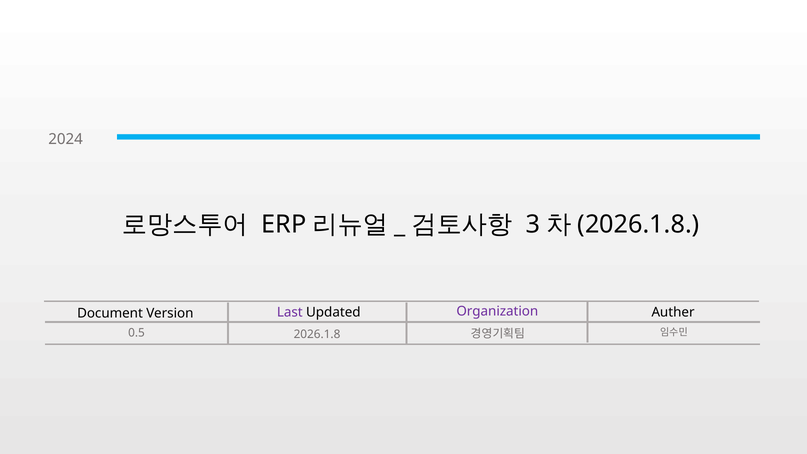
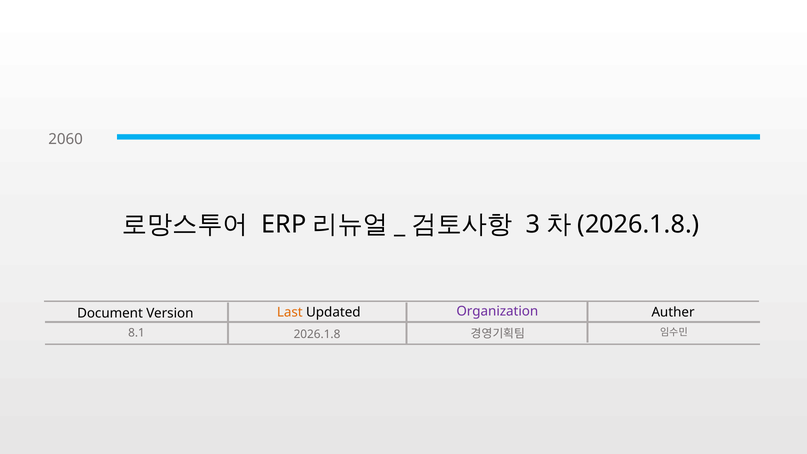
2024: 2024 -> 2060 (66, 139)
Last colour: purple -> orange (290, 312)
0.5: 0.5 -> 8.1 (137, 333)
